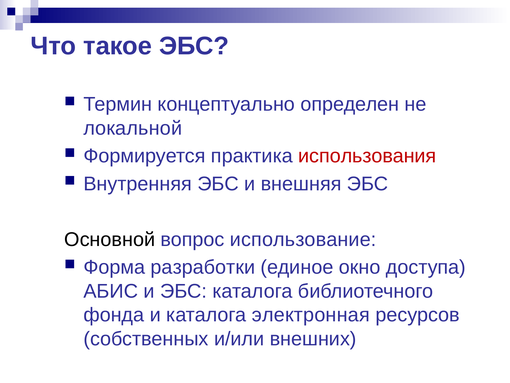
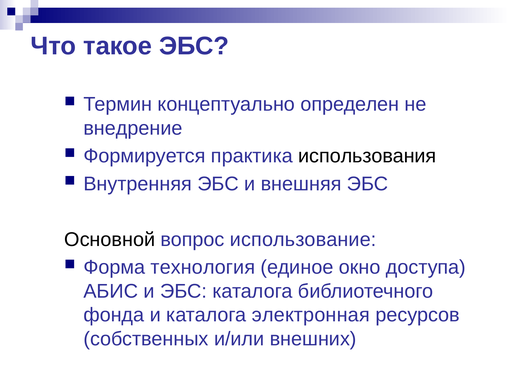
локальной: локальной -> внедрение (133, 128)
использования colour: red -> black (367, 156)
разработки: разработки -> технология (203, 267)
